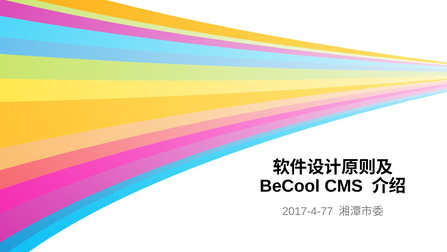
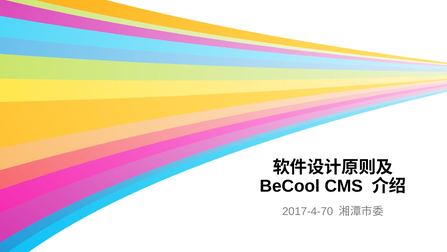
2017-4-77: 2017-4-77 -> 2017-4-70 (308, 211)
